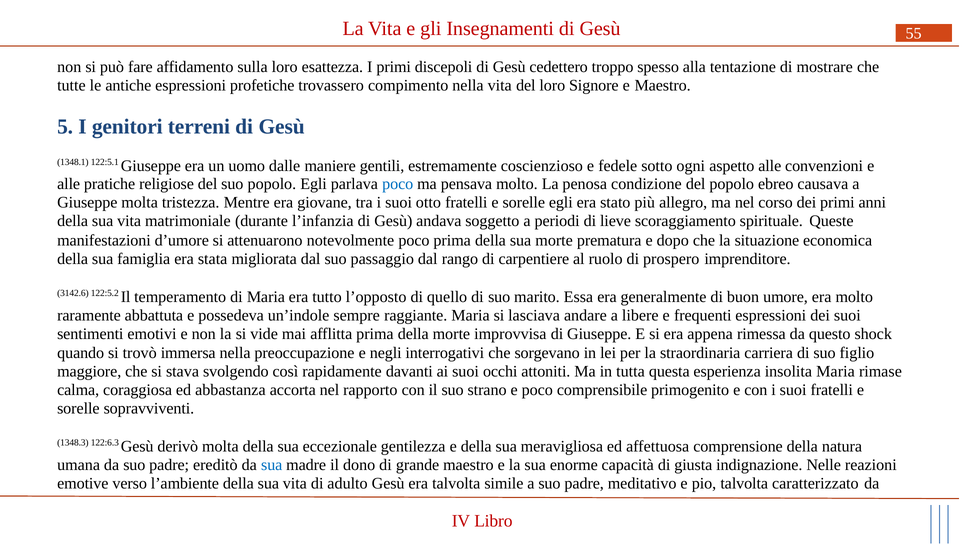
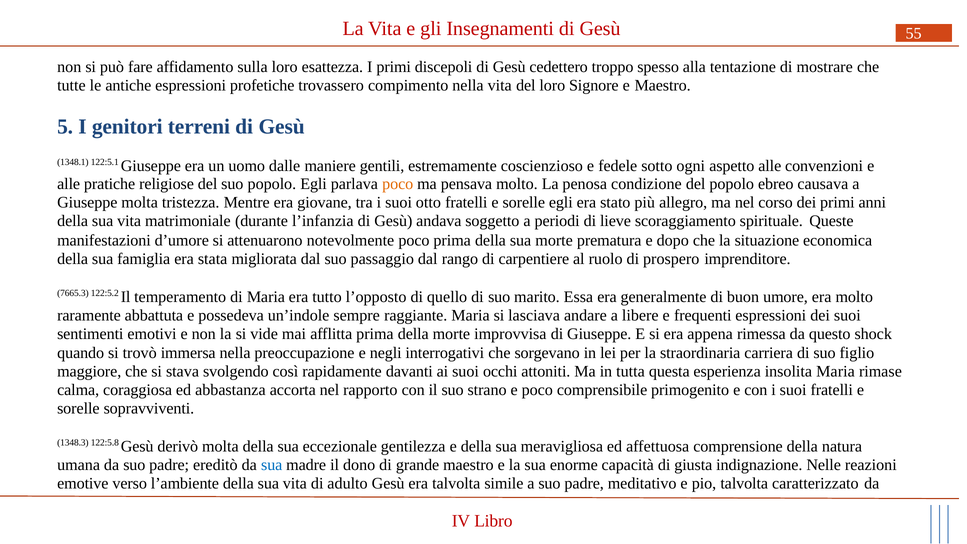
poco colour: blue -> orange (398, 184)
3142.6: 3142.6 -> 7665.3 (73, 294)
122:6.3: 122:6.3 -> 122:5.8 (105, 443)
